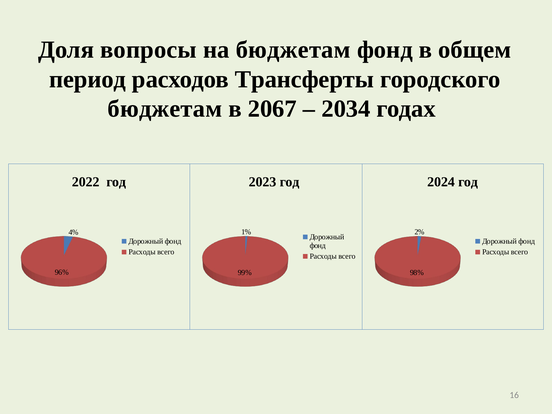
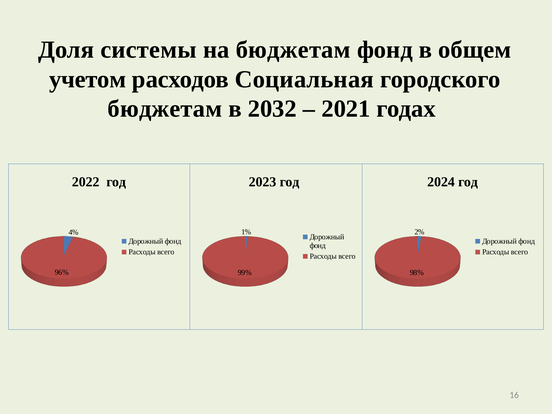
вопросы: вопросы -> системы (148, 50)
период: период -> учетом (88, 79)
Трансферты: Трансферты -> Социальная (304, 79)
2067: 2067 -> 2032 (272, 109)
2034: 2034 -> 2021 (346, 109)
